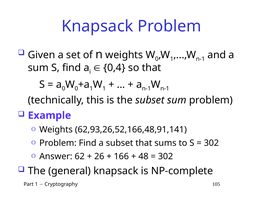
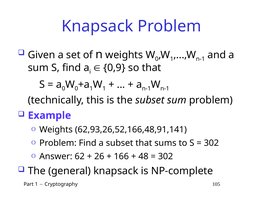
0,4: 0,4 -> 0,9 (114, 68)
